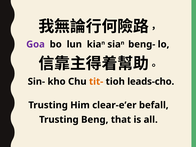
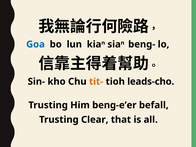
Goa colour: purple -> blue (36, 44)
clear-e’er: clear-e’er -> beng-e’er (114, 105)
Beng: Beng -> Clear (95, 120)
